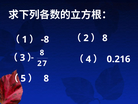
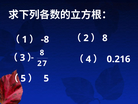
8: 8 -> 5 (46, 78)
